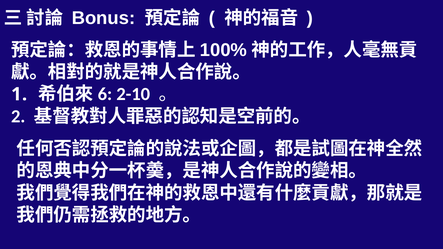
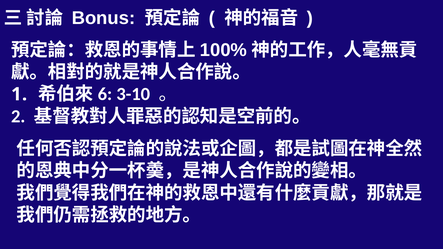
2-10: 2-10 -> 3-10 (133, 94)
